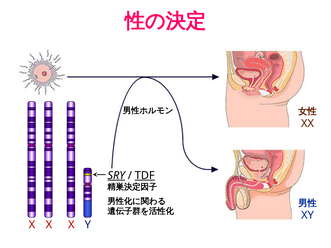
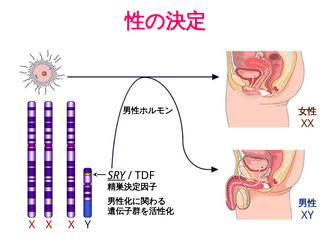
TDF underline: present -> none (145, 176)
